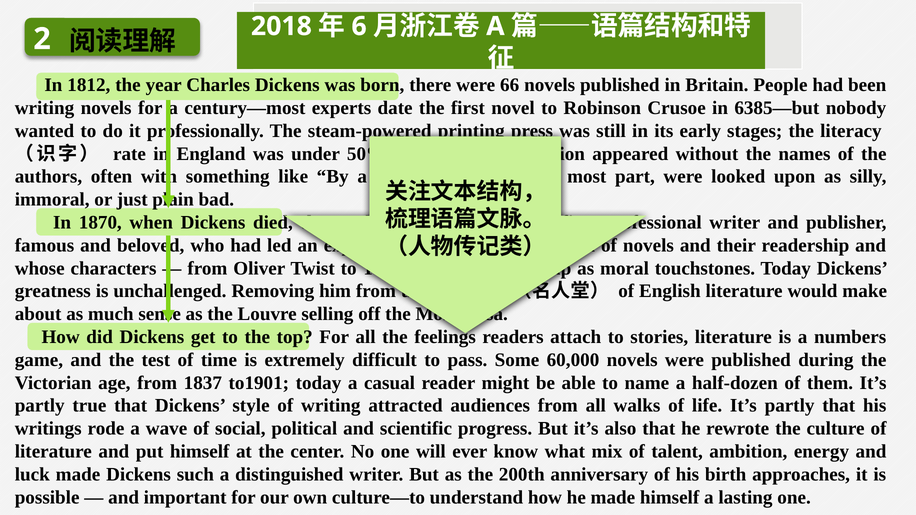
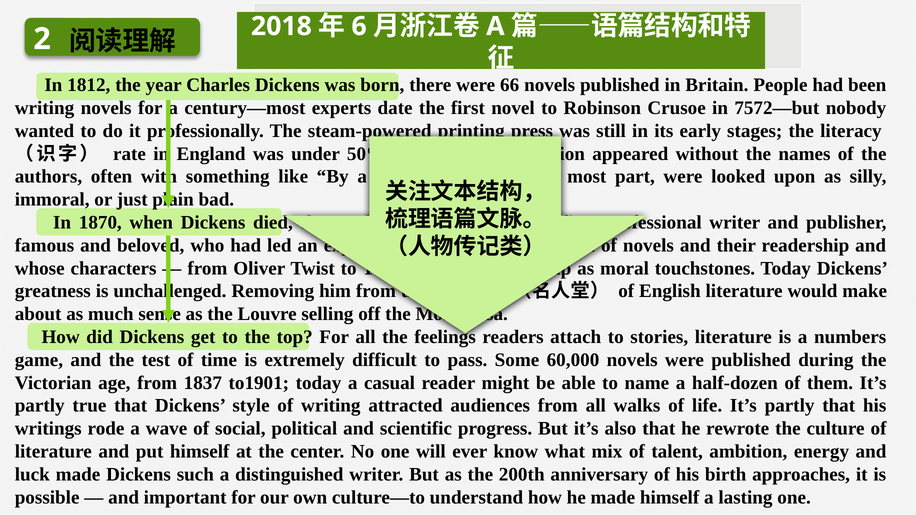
6385—but: 6385—but -> 7572—but (777, 108)
